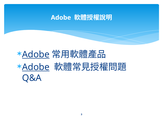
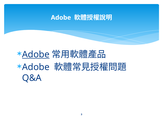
Adobe underline: present -> none (36, 67)
